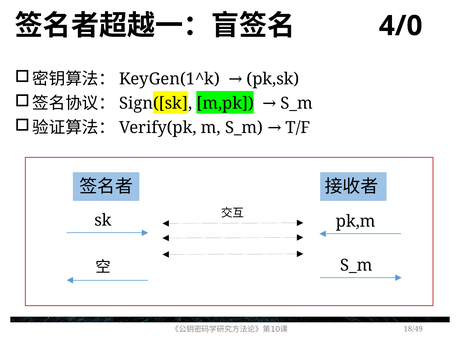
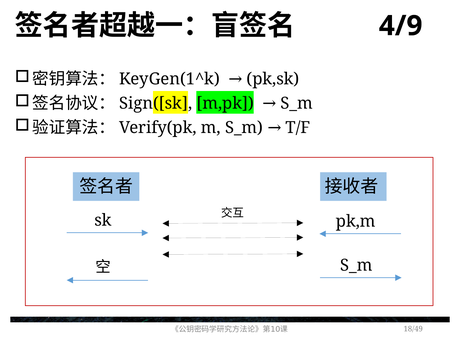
4/0: 4/0 -> 4/9 (401, 26)
